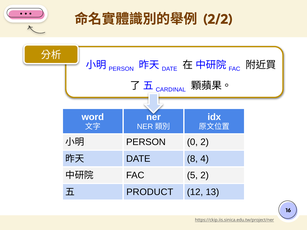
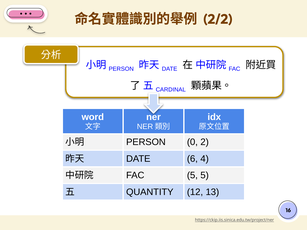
8: 8 -> 6 (192, 159)
5 2: 2 -> 5 (205, 176)
PRODUCT: PRODUCT -> QUANTITY (150, 192)
